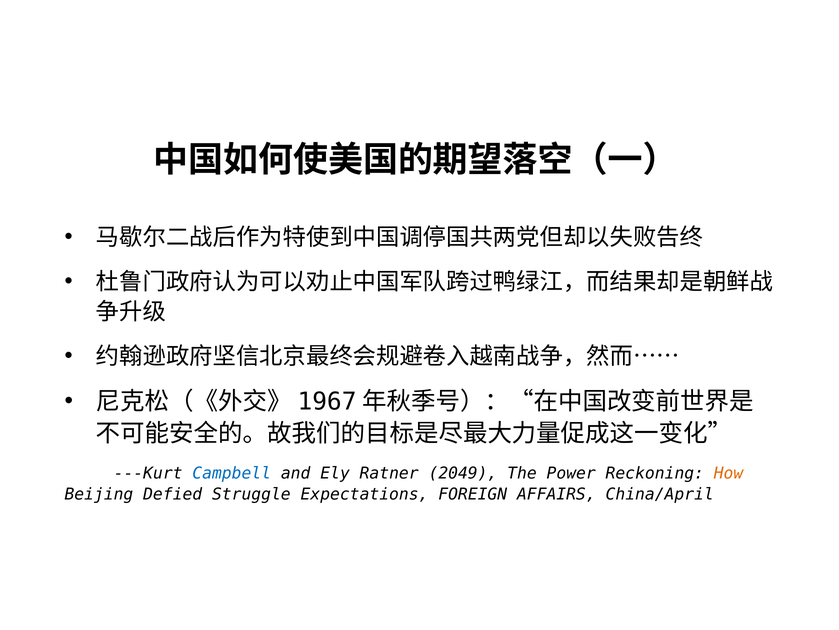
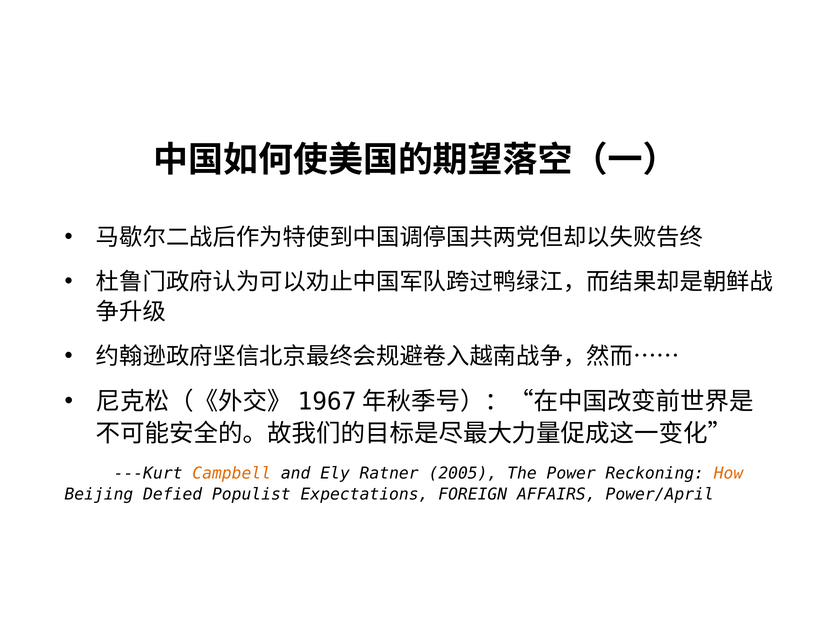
Campbell colour: blue -> orange (232, 473)
2049: 2049 -> 2005 (463, 473)
Struggle: Struggle -> Populist (251, 494)
China/April: China/April -> Power/April (660, 494)
